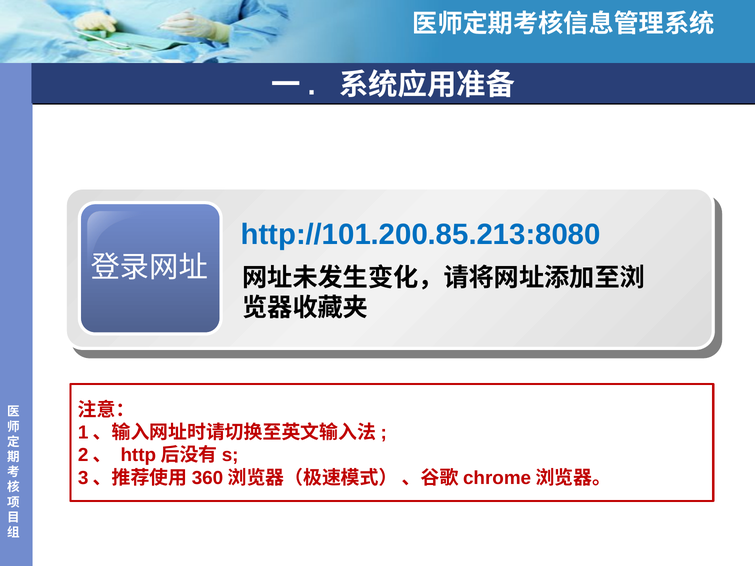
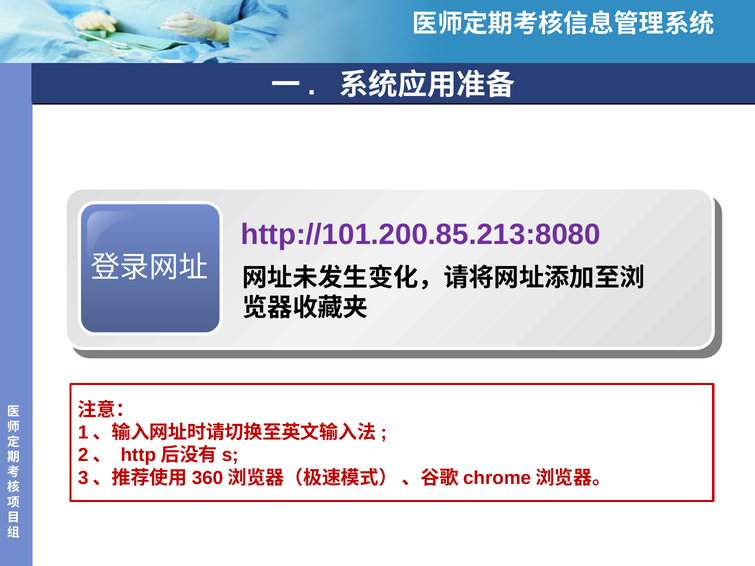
http://101.200.85.213:8080 colour: blue -> purple (421, 235)
